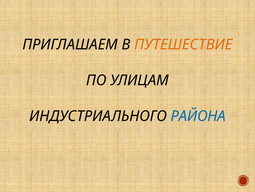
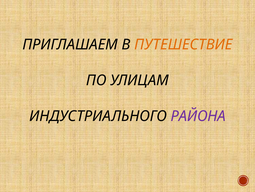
РАЙОНА colour: blue -> purple (198, 116)
